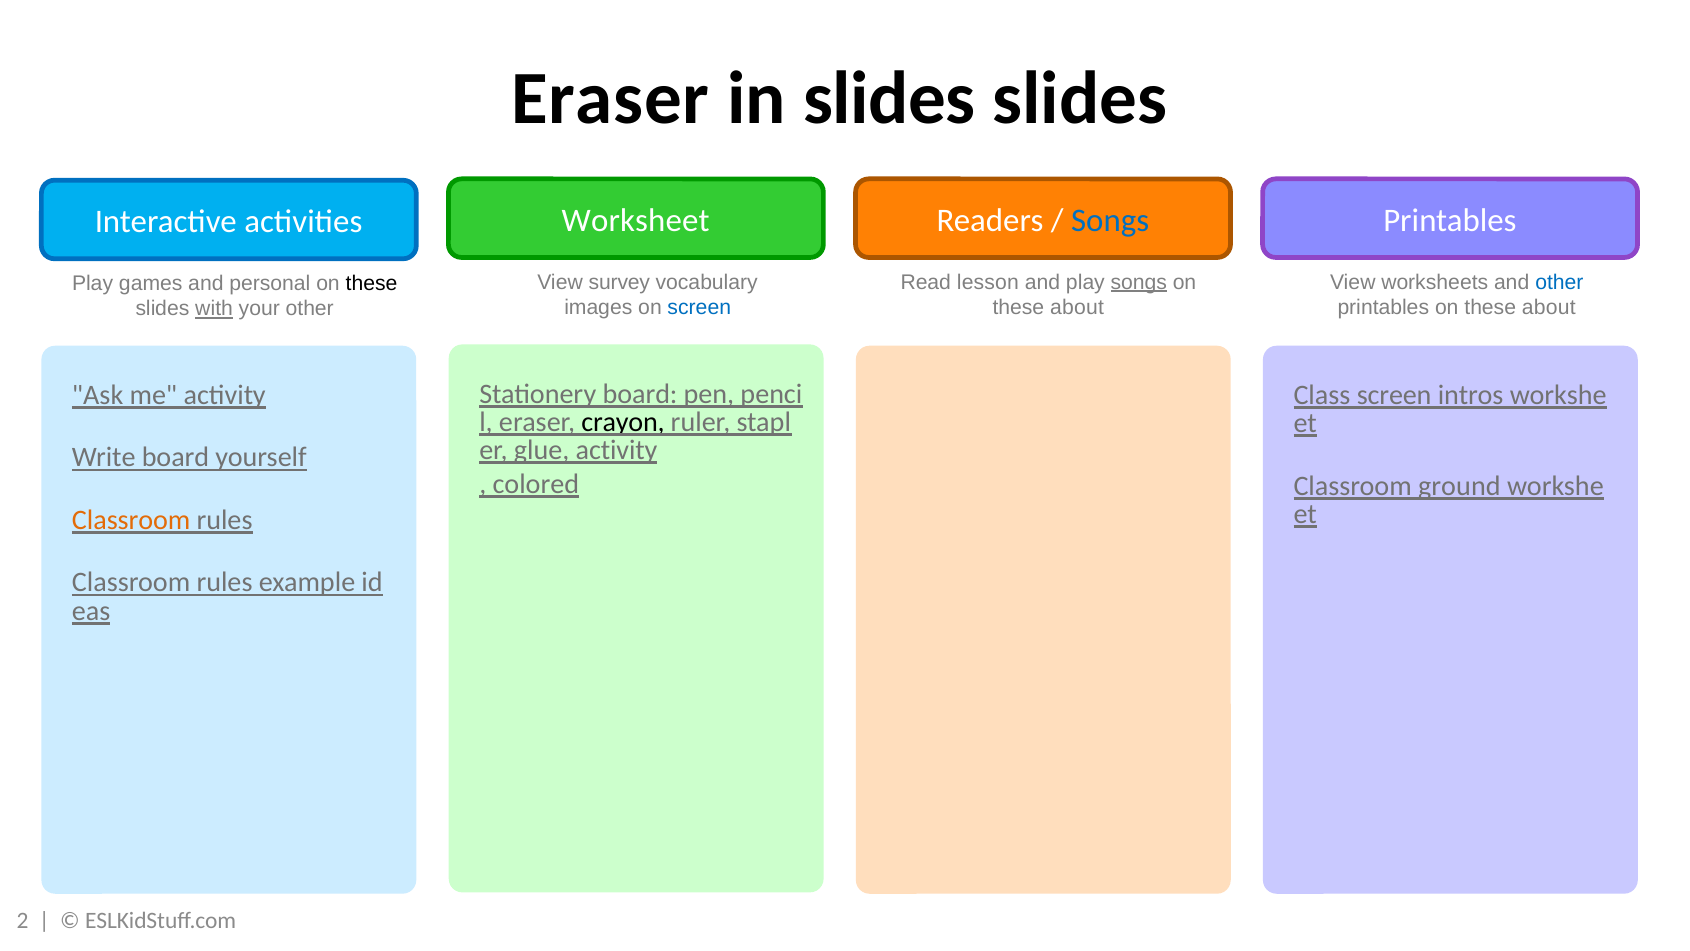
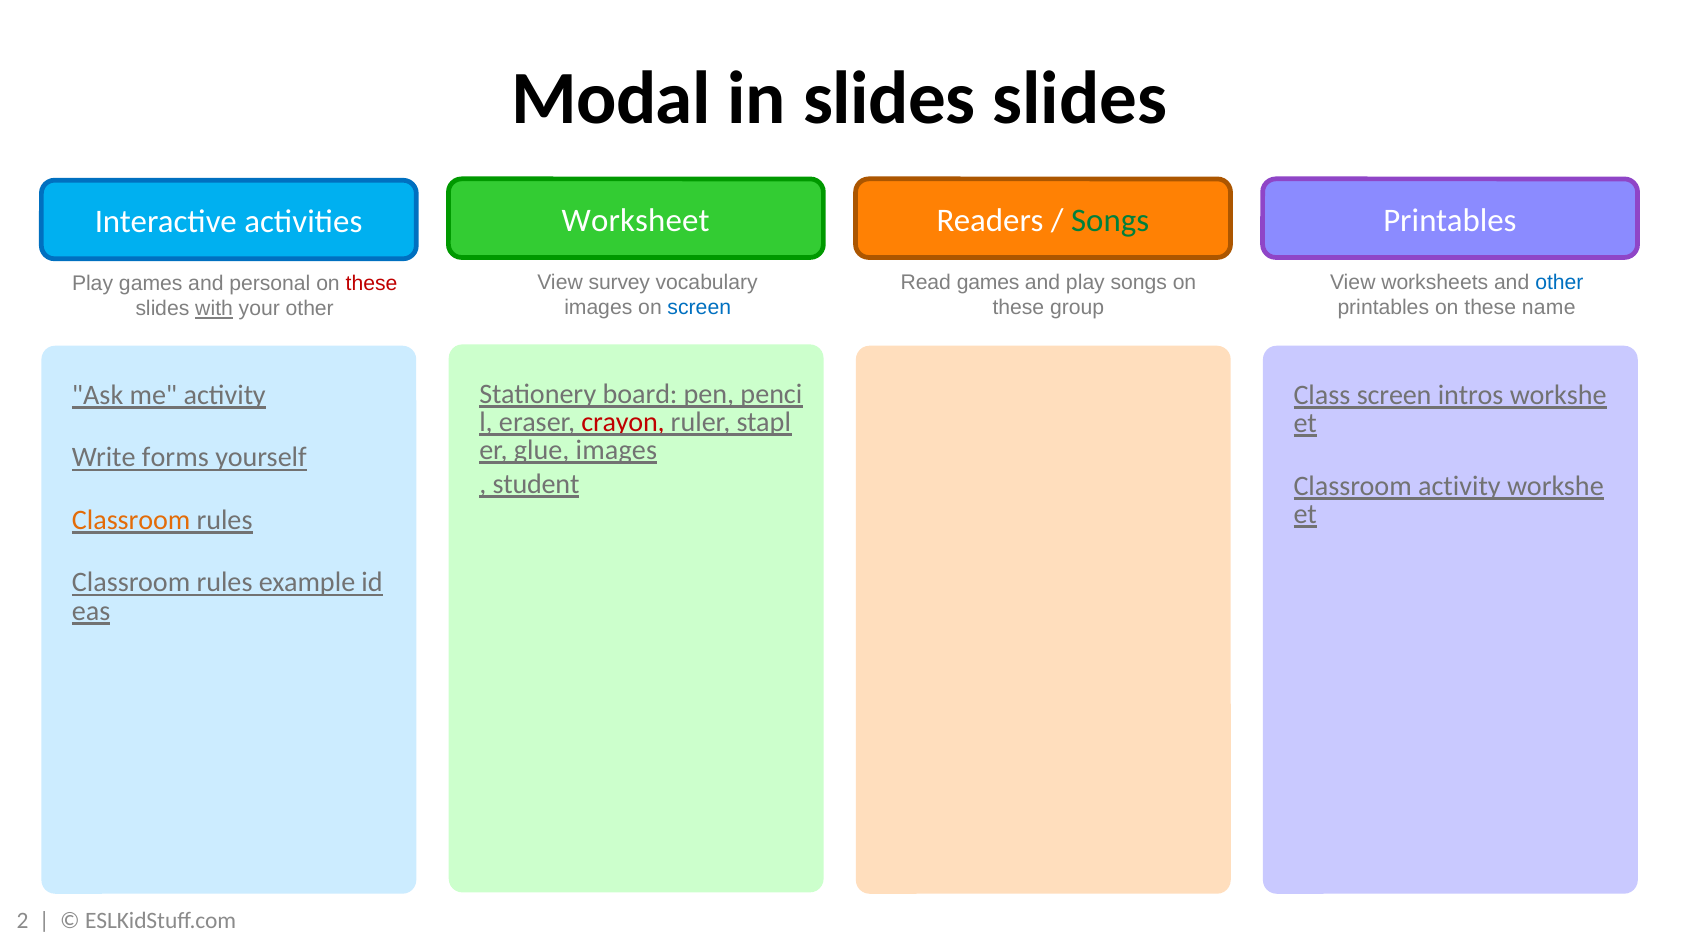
Eraser: Eraser -> Modal (611, 99)
Songs colour: blue -> green (1110, 220)
Read lesson: lesson -> games (988, 282)
songs underline: present -> none (1139, 282)
these colour: black -> red (372, 283)
about: about -> group (1077, 307)
printables on these about: about -> name (1549, 307)
crayon colour: black -> red (623, 422)
glue activity: activity -> images (616, 450)
Write board: board -> forms (175, 458)
colored: colored -> student (536, 484)
Classroom ground: ground -> activity (1459, 486)
